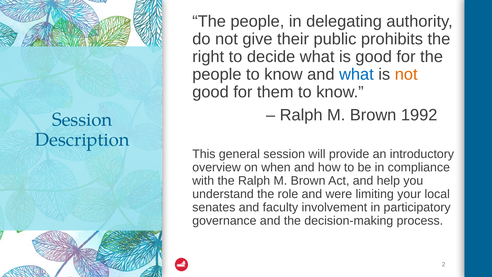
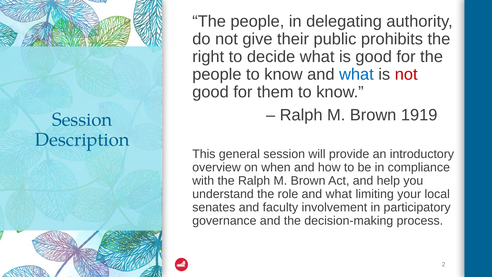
not colour: orange -> red (406, 74)
1992: 1992 -> 1919 (419, 115)
role and were: were -> what (339, 194)
